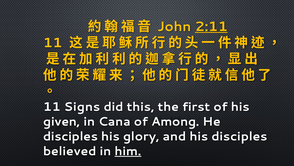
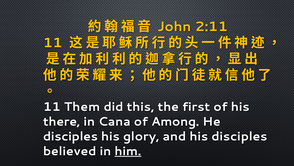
2:11 underline: present -> none (211, 26)
Signs: Signs -> Them (82, 106)
given: given -> there (62, 121)
